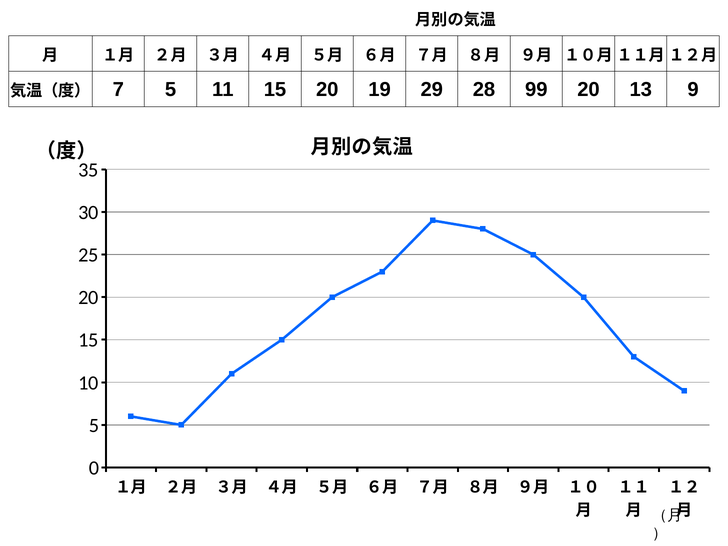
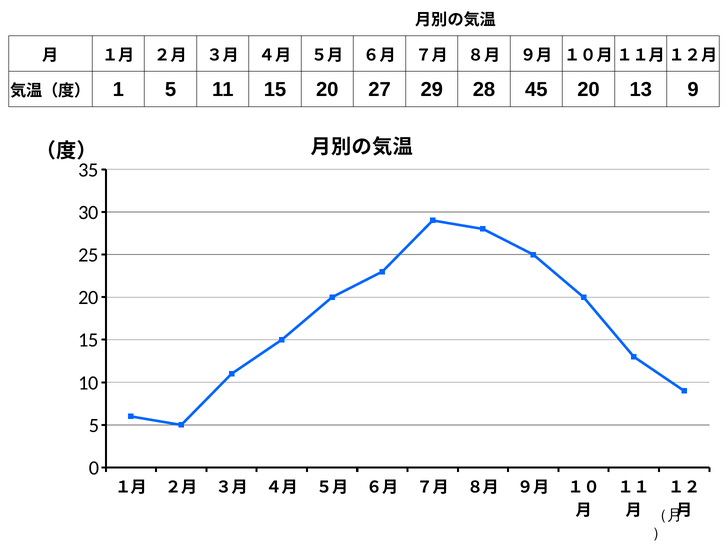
7: 7 -> 1 (118, 90)
19: 19 -> 27 (380, 90)
99: 99 -> 45 (536, 90)
